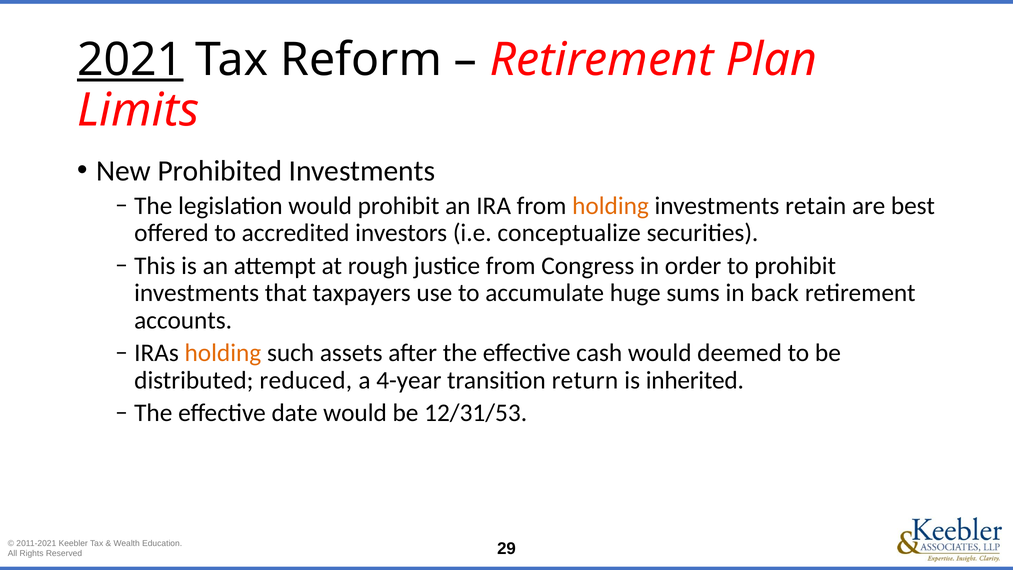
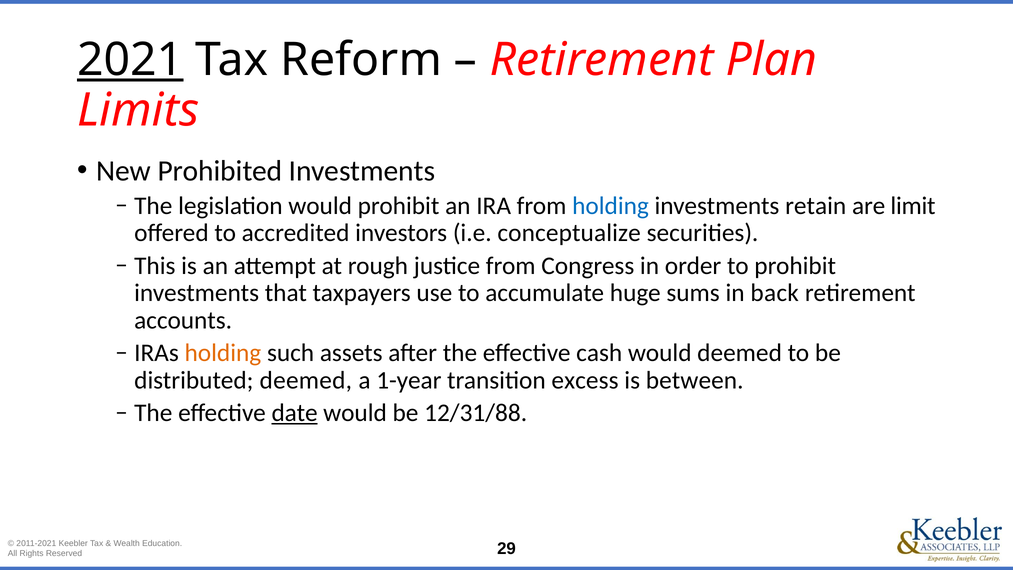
holding colour: orange -> blue (611, 206)
best: best -> limit (913, 206)
distributed reduced: reduced -> deemed (306, 380)
4-year: 4-year -> 1-year (409, 380)
return: return -> excess (585, 380)
inherited: inherited -> between (695, 380)
date underline: none -> present (295, 413)
12/31/53: 12/31/53 -> 12/31/88 (476, 413)
